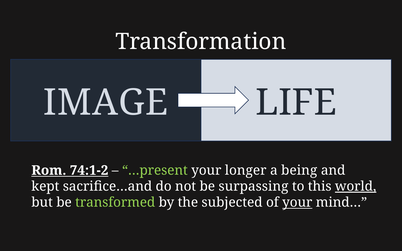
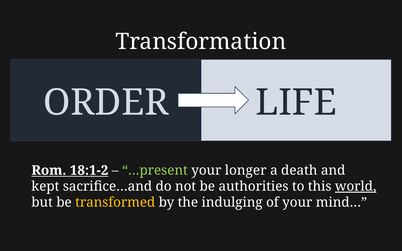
IMAGE: IMAGE -> ORDER (106, 103)
74:1-2: 74:1-2 -> 18:1-2 (89, 171)
being: being -> death (299, 171)
surpassing: surpassing -> authorities (254, 187)
transformed colour: light green -> yellow (115, 203)
subjected: subjected -> indulging (232, 203)
your underline: present -> none (297, 203)
